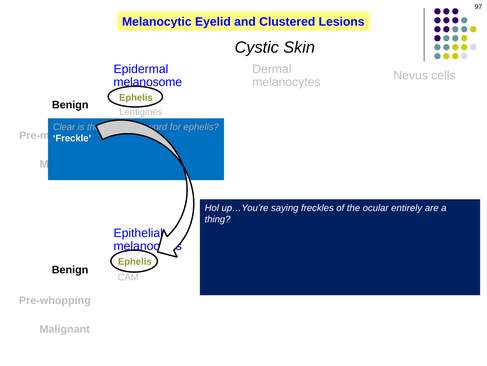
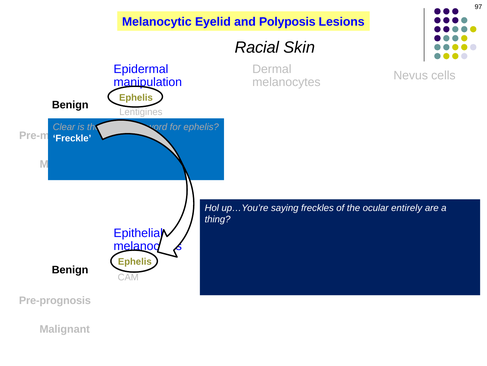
Clustered: Clustered -> Polyposis (287, 22)
Cystic: Cystic -> Racial (257, 47)
melanosome: melanosome -> manipulation (148, 82)
Pre-whopping: Pre-whopping -> Pre-prognosis (55, 300)
